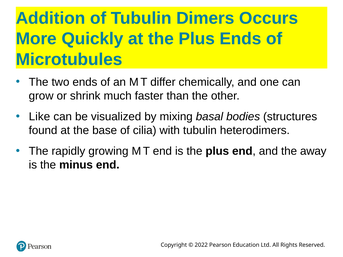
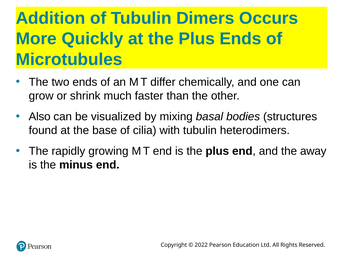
Like: Like -> Also (40, 117)
